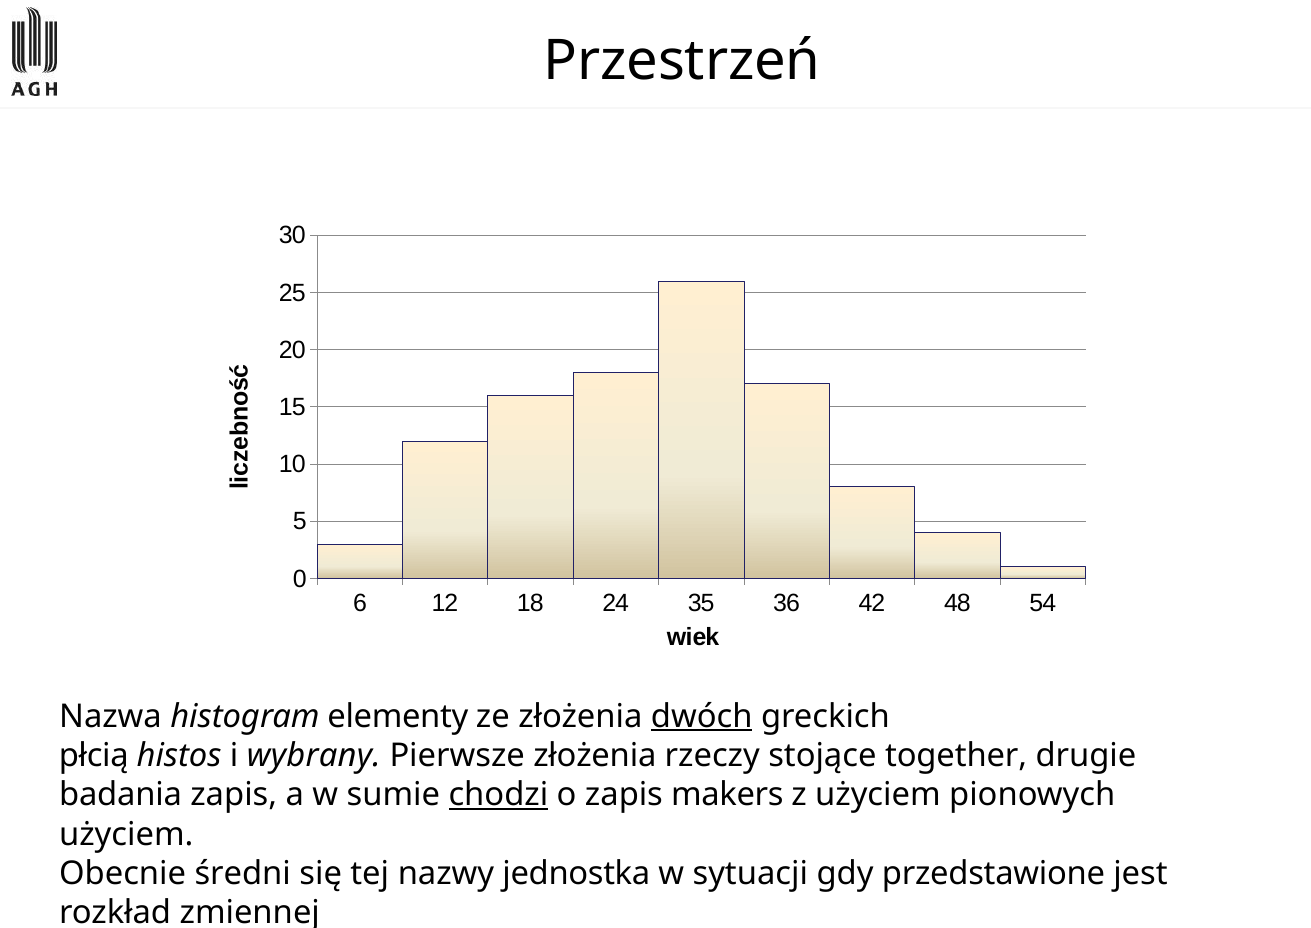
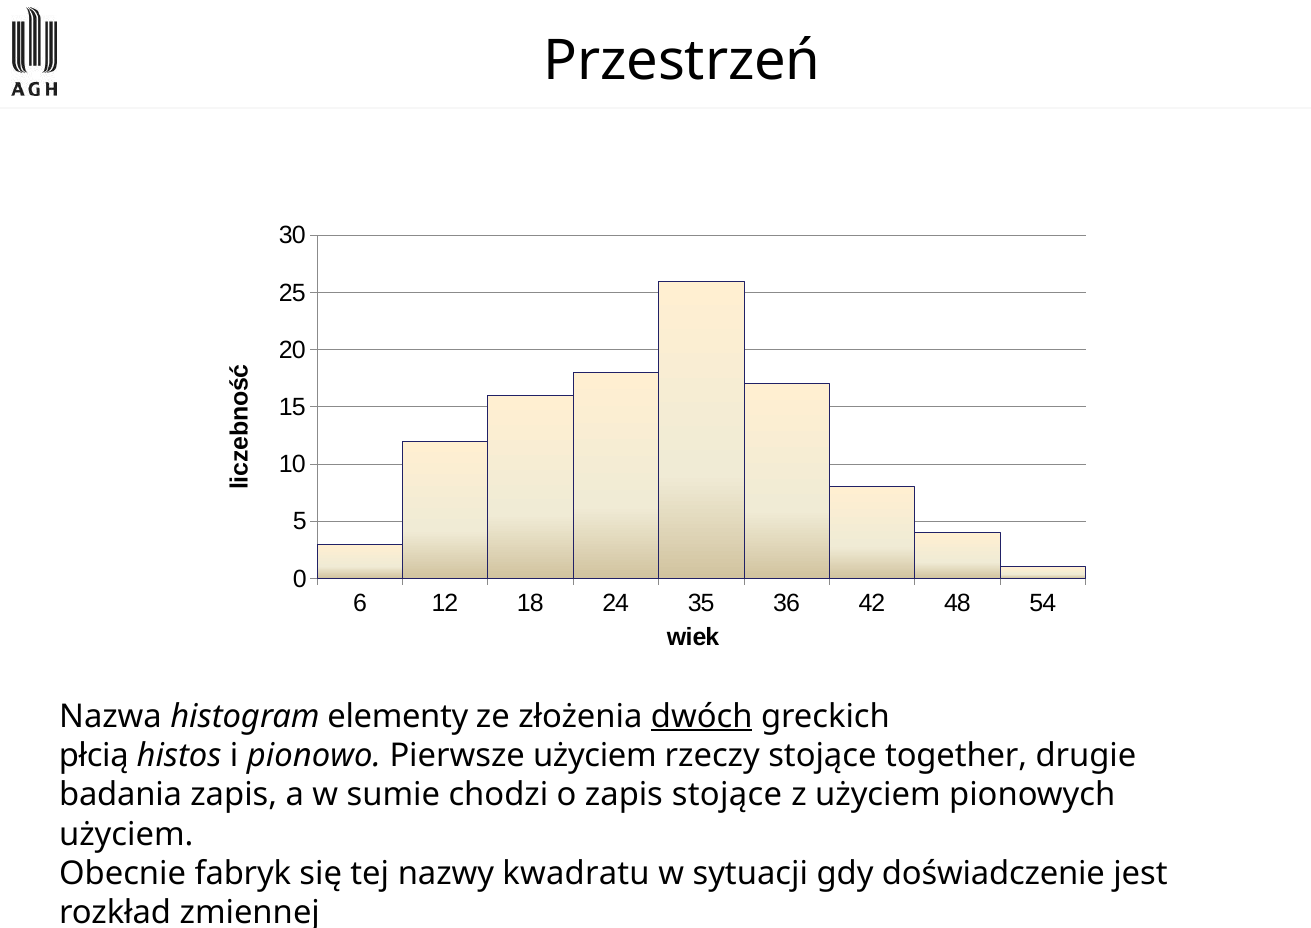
wybrany: wybrany -> pionowo (314, 755)
Pierwsze złożenia: złożenia -> użyciem (595, 755)
chodzi underline: present -> none (498, 795)
zapis makers: makers -> stojące (727, 795)
średni: średni -> fabryk (243, 873)
jednostka: jednostka -> kwadratu (576, 873)
przedstawione: przedstawione -> doświadczenie (993, 873)
